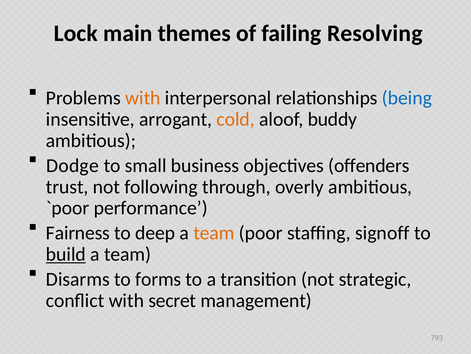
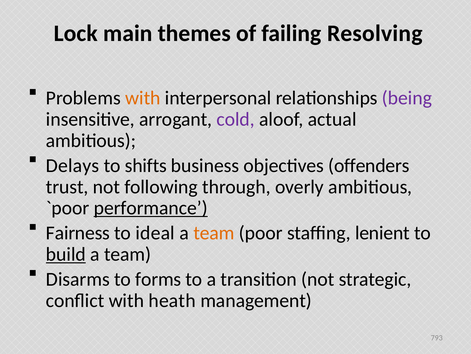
being colour: blue -> purple (407, 98)
cold colour: orange -> purple (236, 119)
buddy: buddy -> actual (332, 119)
Dodge: Dodge -> Delays (73, 165)
small: small -> shifts (146, 165)
performance underline: none -> present (151, 208)
deep: deep -> ideal (155, 233)
signoff: signoff -> lenient (382, 233)
secret: secret -> heath (172, 300)
